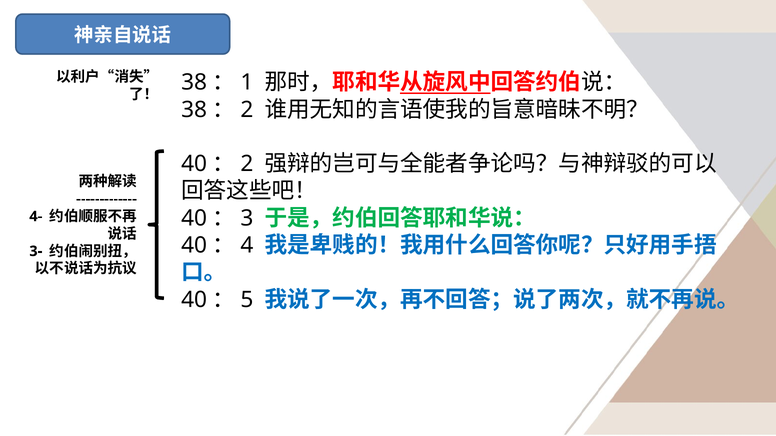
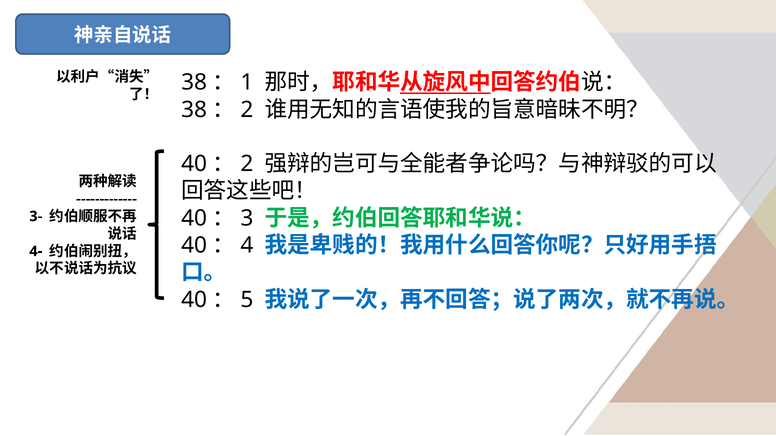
4-: 4- -> 3- (36, 217)
3-: 3- -> 4- (36, 252)
